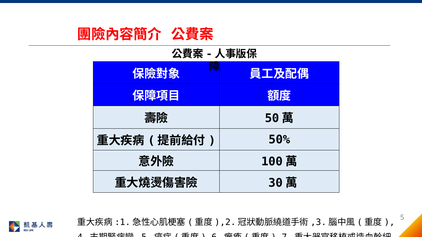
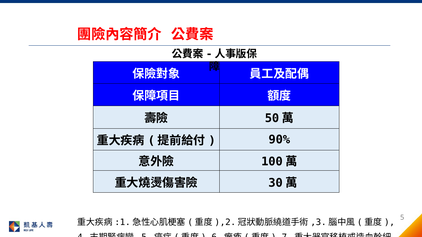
50%: 50% -> 90% (279, 140)
